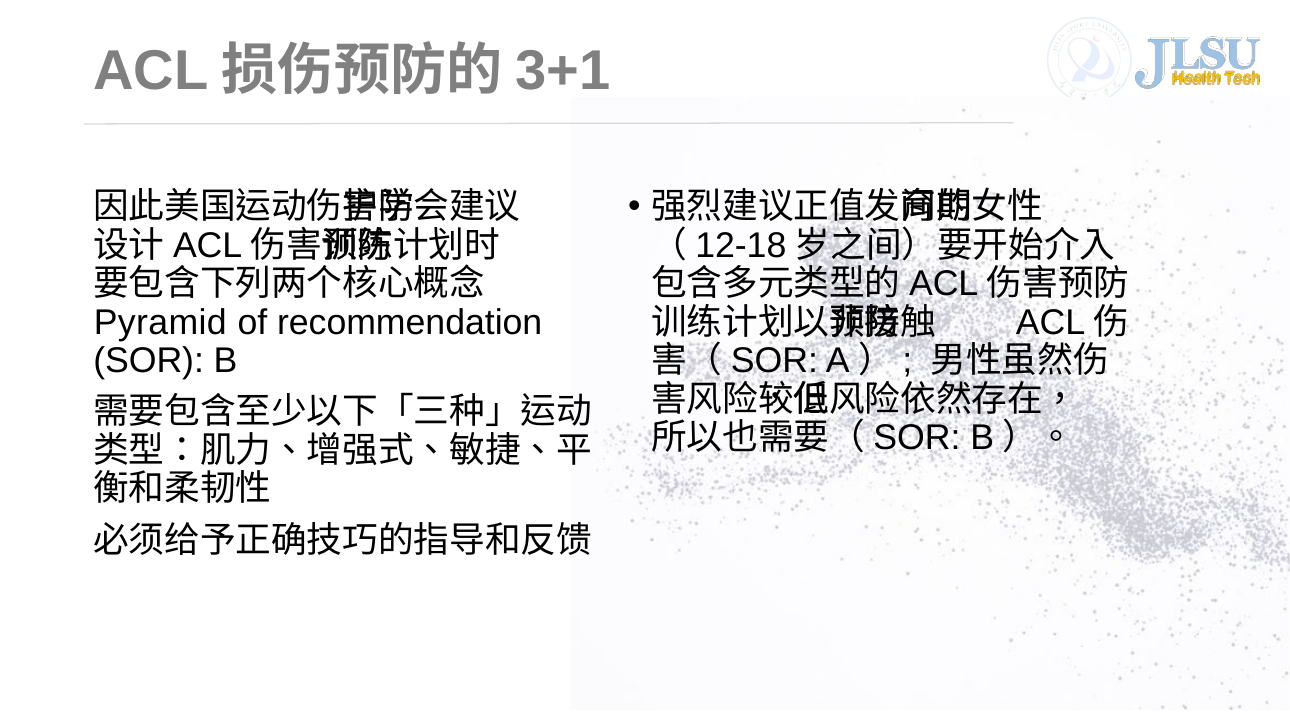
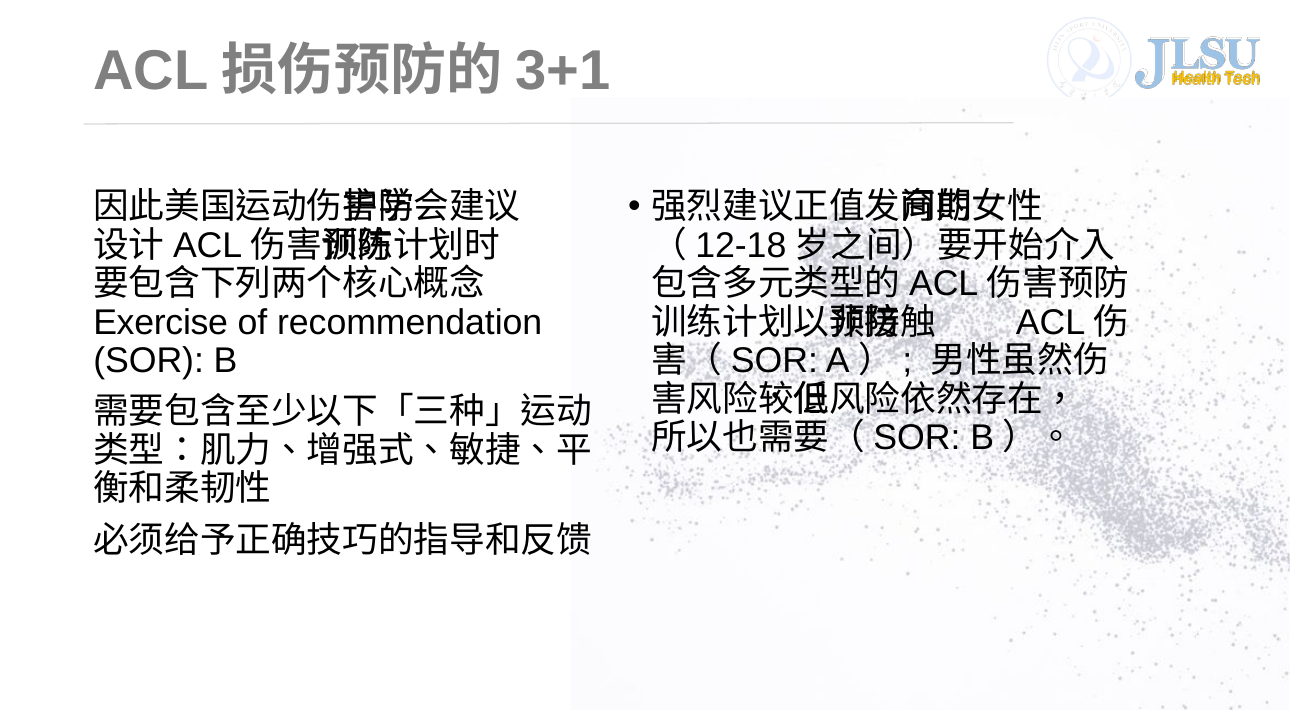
Pyramid: Pyramid -> Exercise (161, 322)
